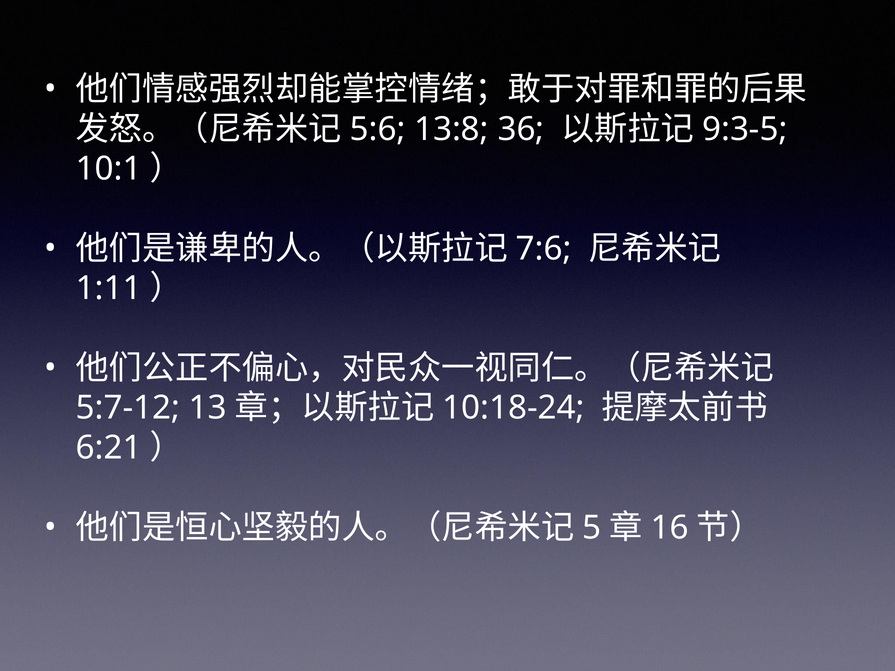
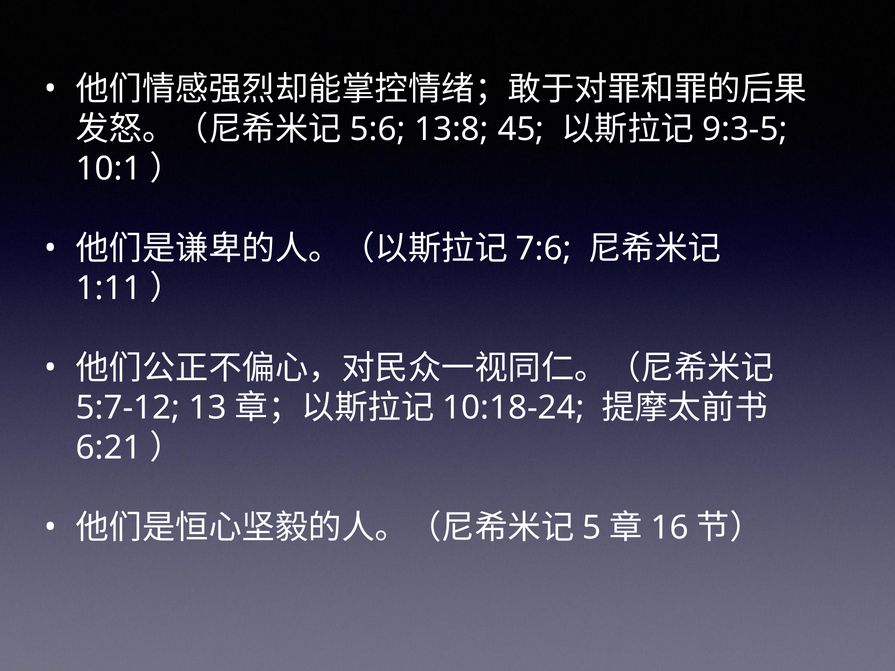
36: 36 -> 45 (521, 129)
